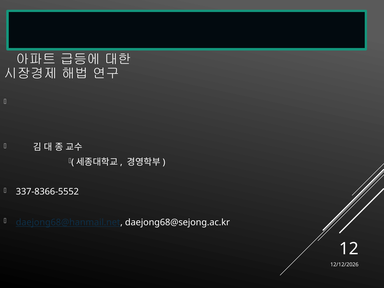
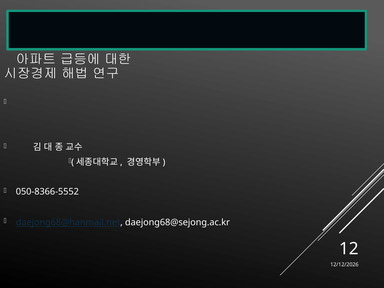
337-8366-5552: 337-8366-5552 -> 050-8366-5552 (47, 192)
